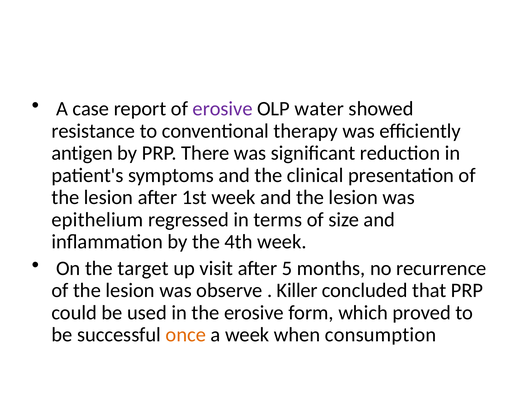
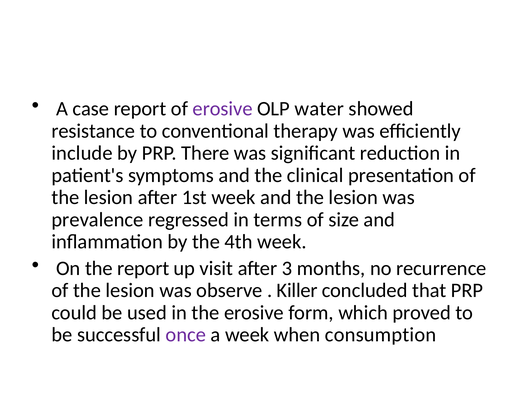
antigen: antigen -> include (82, 153)
epithelium: epithelium -> prevalence (98, 220)
the target: target -> report (143, 268)
5: 5 -> 3 (287, 268)
once colour: orange -> purple (186, 335)
